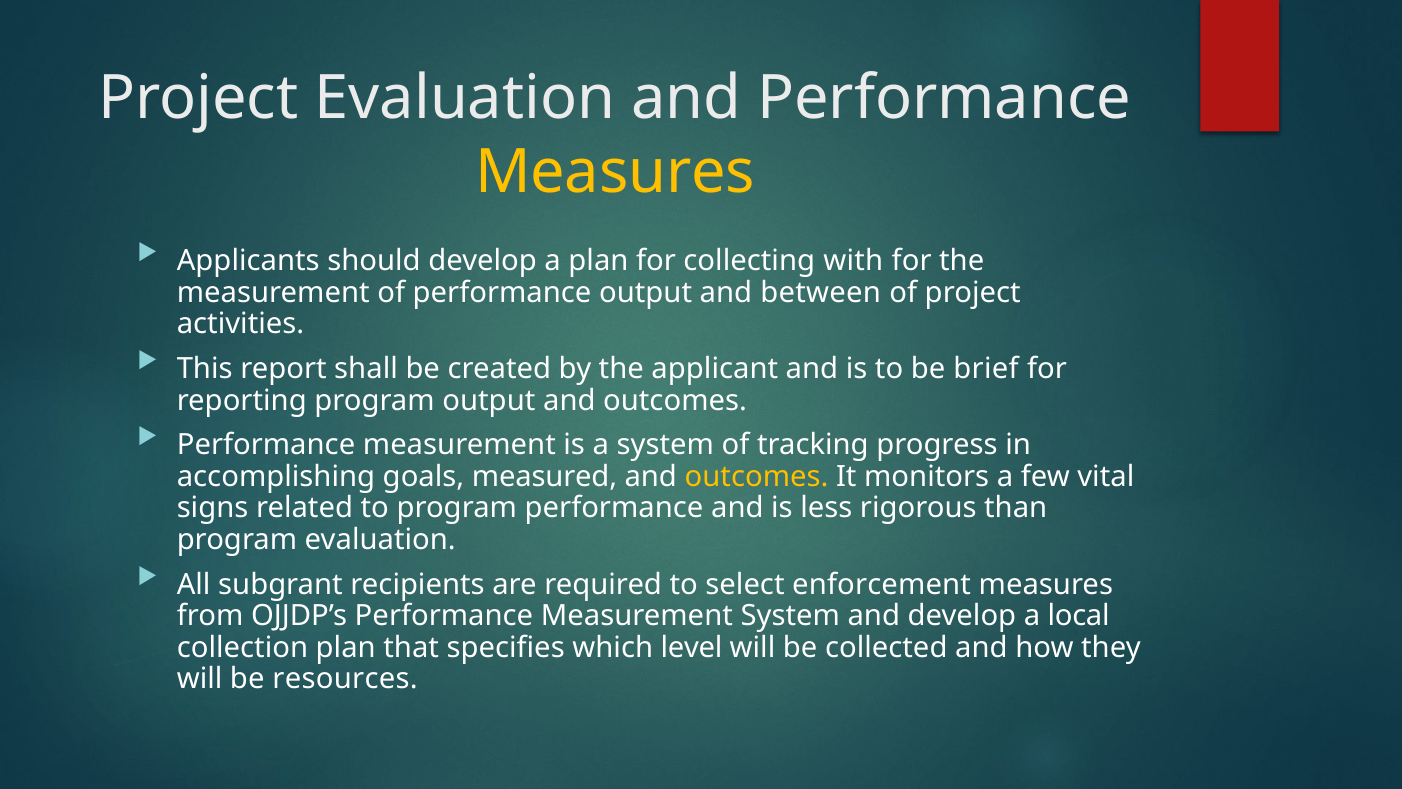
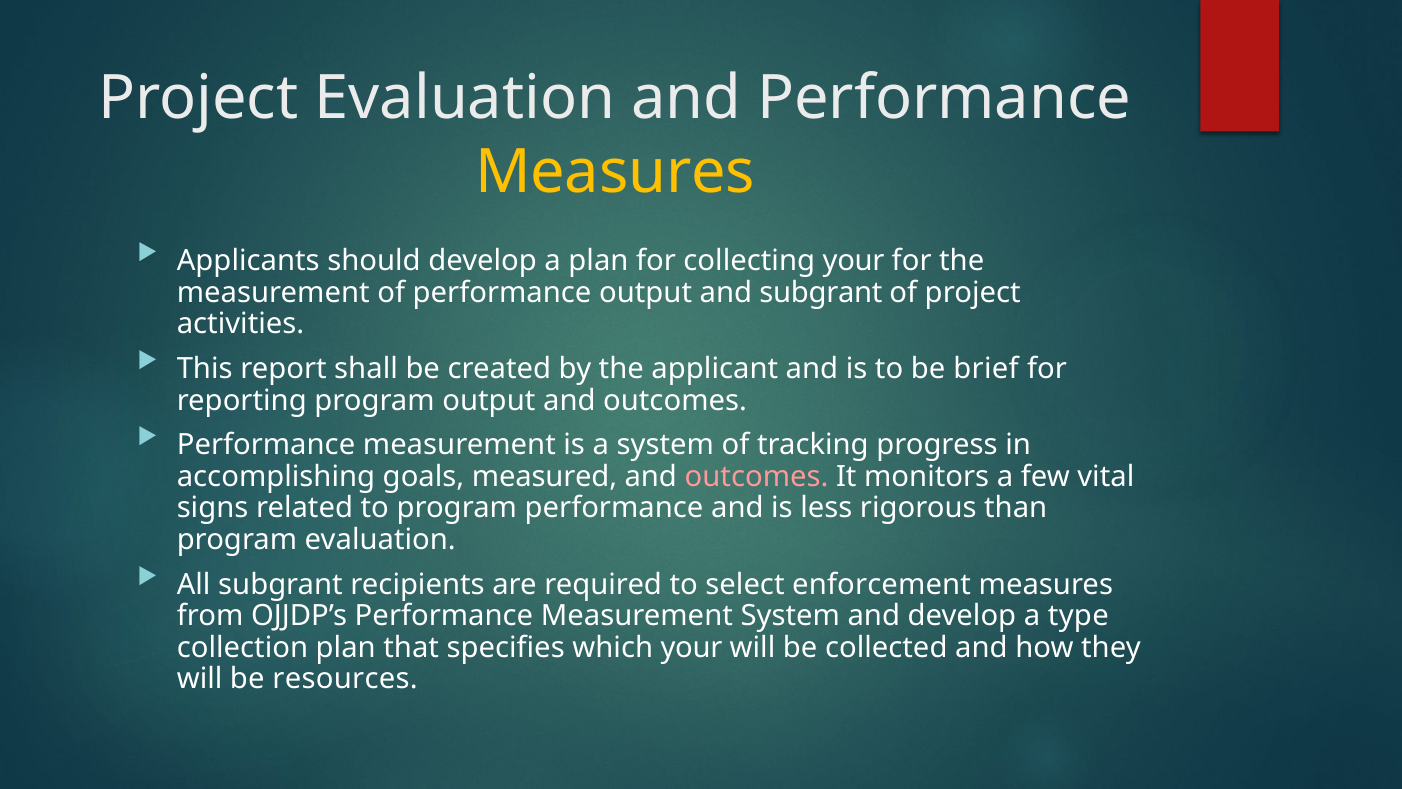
collecting with: with -> your (854, 261)
and between: between -> subgrant (821, 292)
outcomes colour: yellow -> pink (757, 476)
local: local -> type (1078, 616)
which level: level -> your (692, 647)
